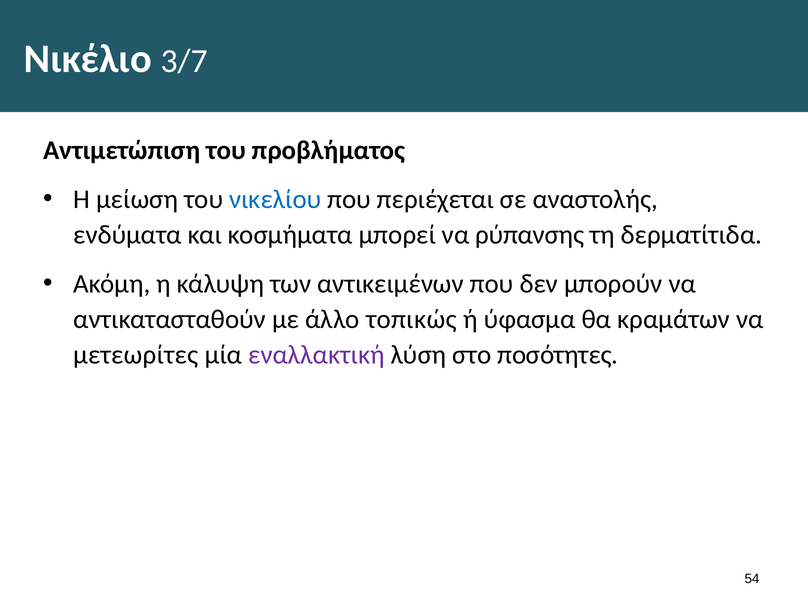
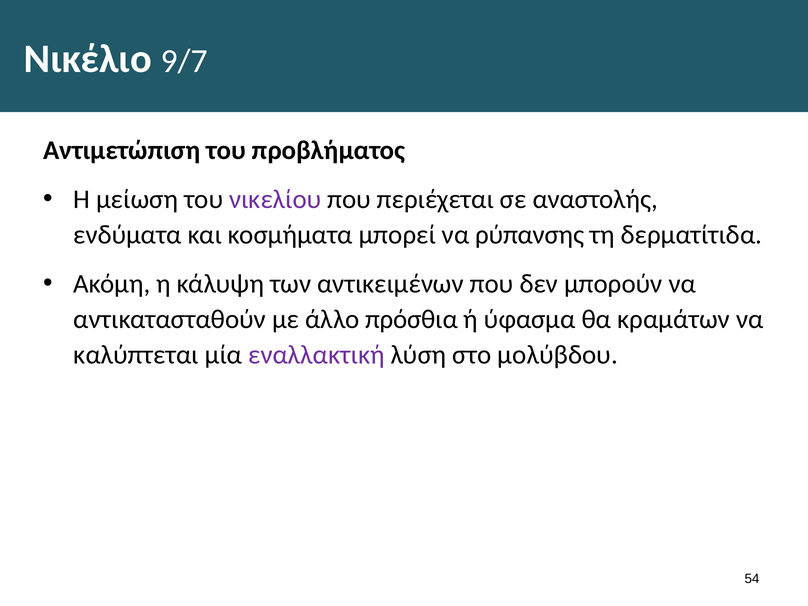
3/7: 3/7 -> 9/7 (184, 61)
νικελίου colour: blue -> purple (275, 199)
τοπικώς: τοπικώς -> πρόσθια (412, 319)
μετεωρίτες: μετεωρίτες -> καλύπτεται (136, 355)
ποσότητες: ποσότητες -> μολύβδου (558, 355)
